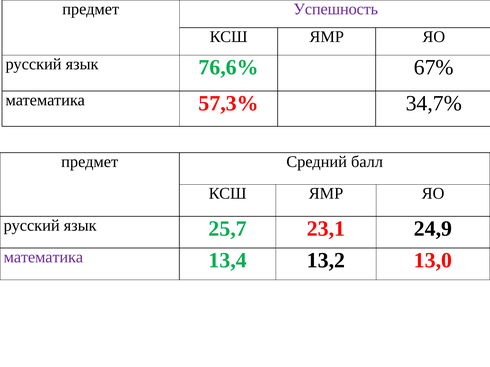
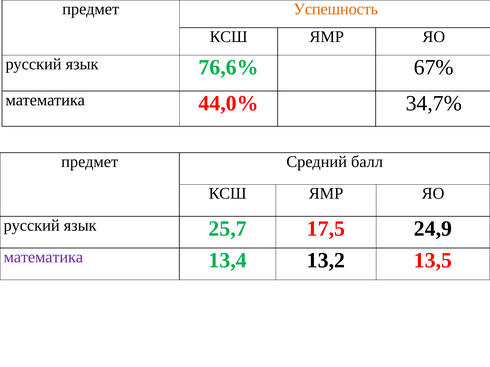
Успешность colour: purple -> orange (336, 9)
57,3%: 57,3% -> 44,0% (229, 103)
23,1: 23,1 -> 17,5 (326, 229)
13,0: 13,0 -> 13,5 (433, 261)
